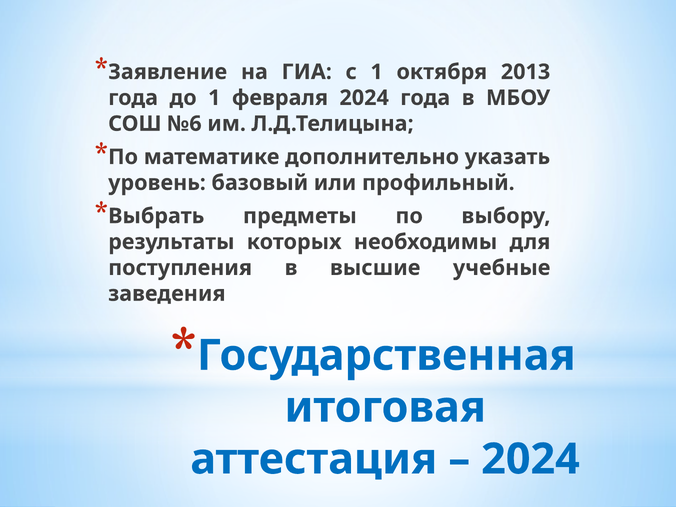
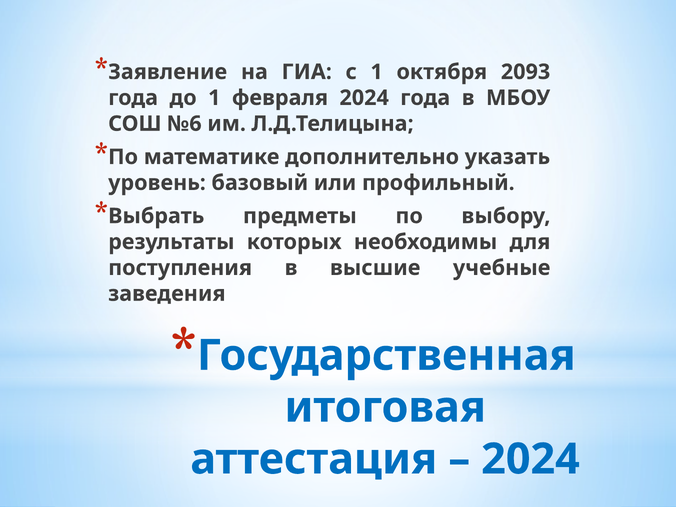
2013: 2013 -> 2093 (526, 72)
